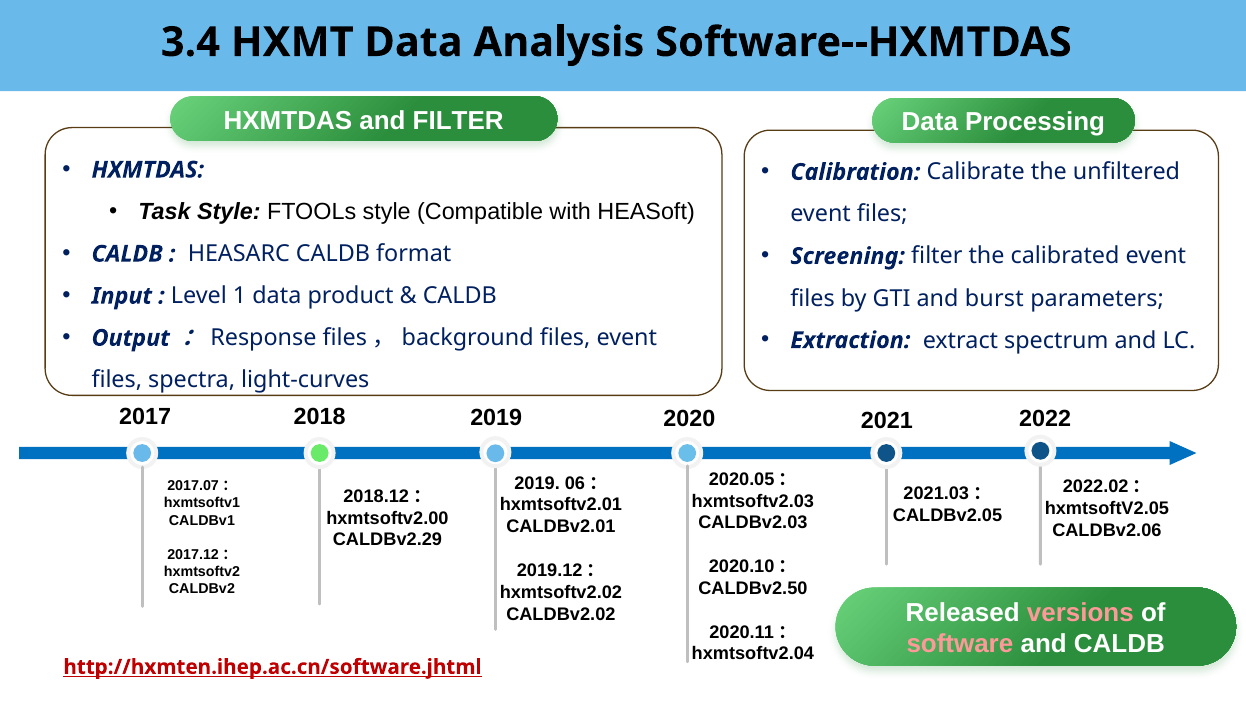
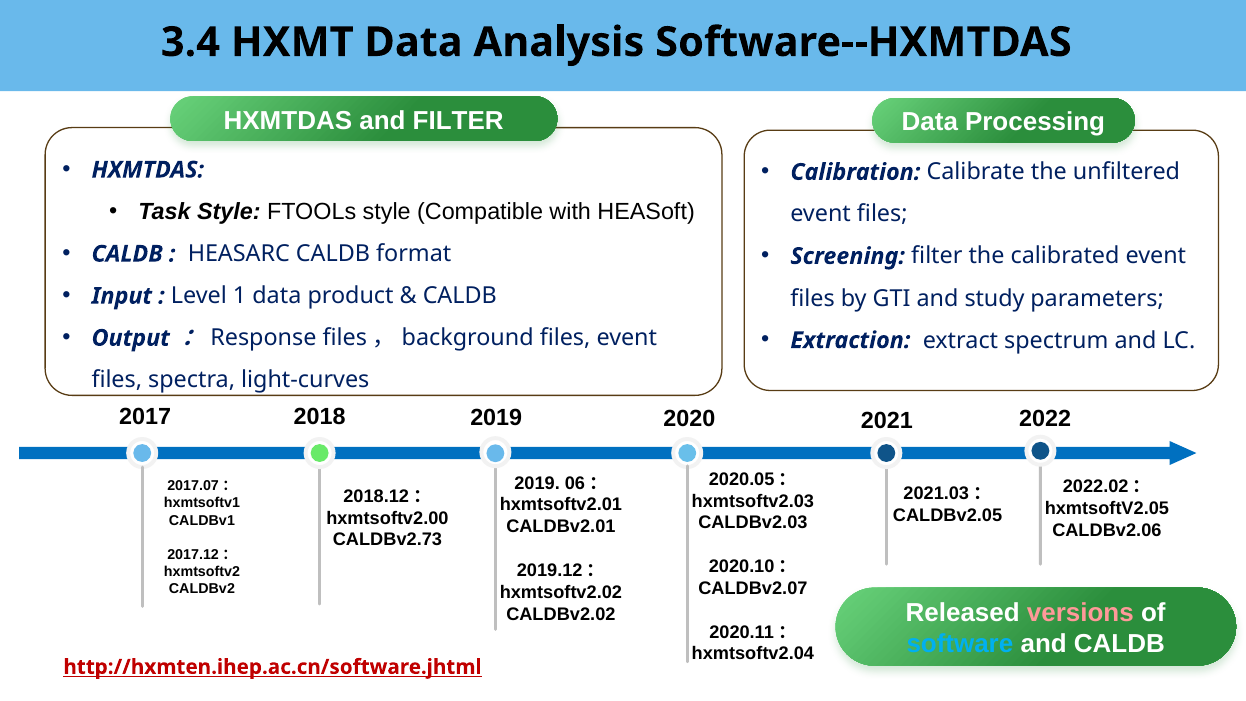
burst: burst -> study (994, 298)
CALDBv2.29: CALDBv2.29 -> CALDBv2.73 (387, 540)
CALDBv2.50: CALDBv2.50 -> CALDBv2.07 (753, 588)
software colour: pink -> light blue (960, 644)
